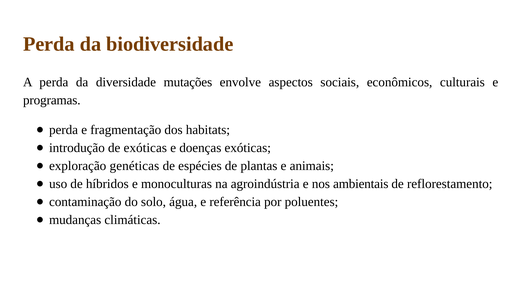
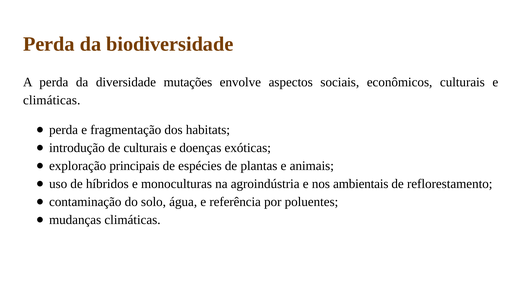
programas: programas -> climáticas (52, 100)
de exóticas: exóticas -> culturais (145, 148)
genéticas: genéticas -> principais (135, 166)
